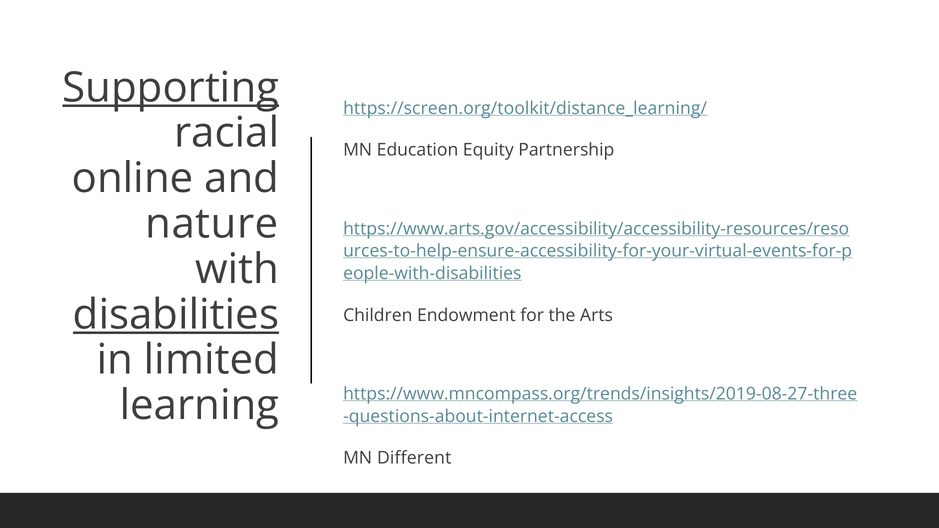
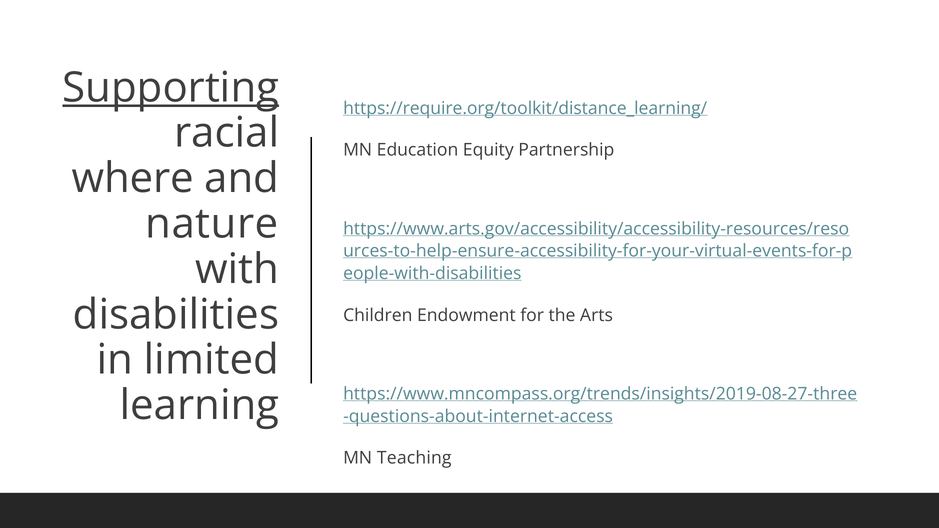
https://screen.org/toolkit/distance_learning/: https://screen.org/toolkit/distance_learning/ -> https://require.org/toolkit/distance_learning/ (525, 108)
online: online -> where (133, 179)
disabilities underline: present -> none (176, 315)
Different: Different -> Teaching (414, 458)
